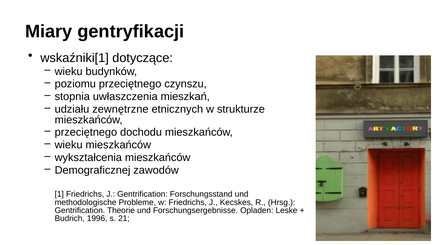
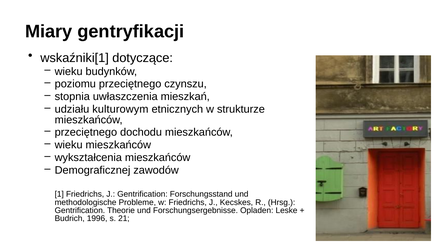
zewnętrzne: zewnętrzne -> kulturowym (120, 109)
